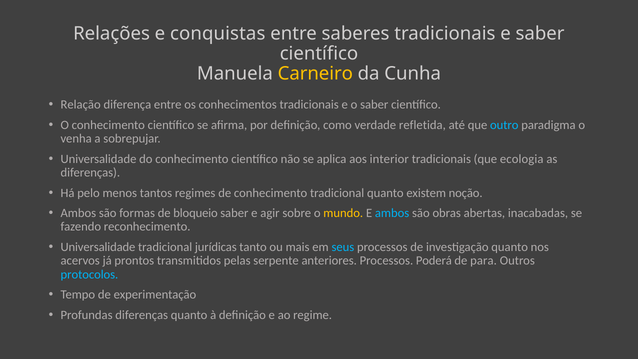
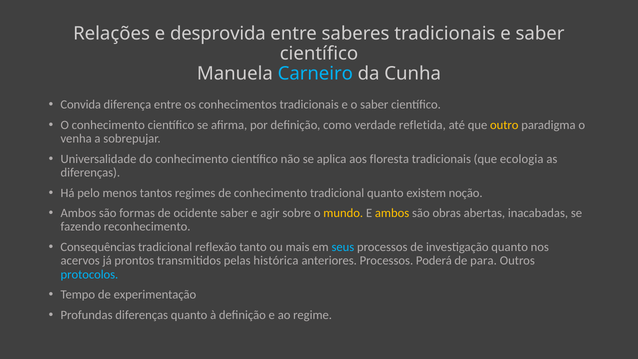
conquistas: conquistas -> desprovida (218, 34)
Carneiro colour: yellow -> light blue (315, 74)
Relação: Relação -> Convida (81, 105)
outro colour: light blue -> yellow (504, 125)
interior: interior -> floresta (389, 159)
bloqueio: bloqueio -> ocidente (196, 213)
ambos colour: light blue -> yellow (392, 213)
Universalidade: Universalidade -> Consequências (98, 247)
jurídicas: jurídicas -> reflexão (216, 247)
serpente: serpente -> histórica (276, 261)
